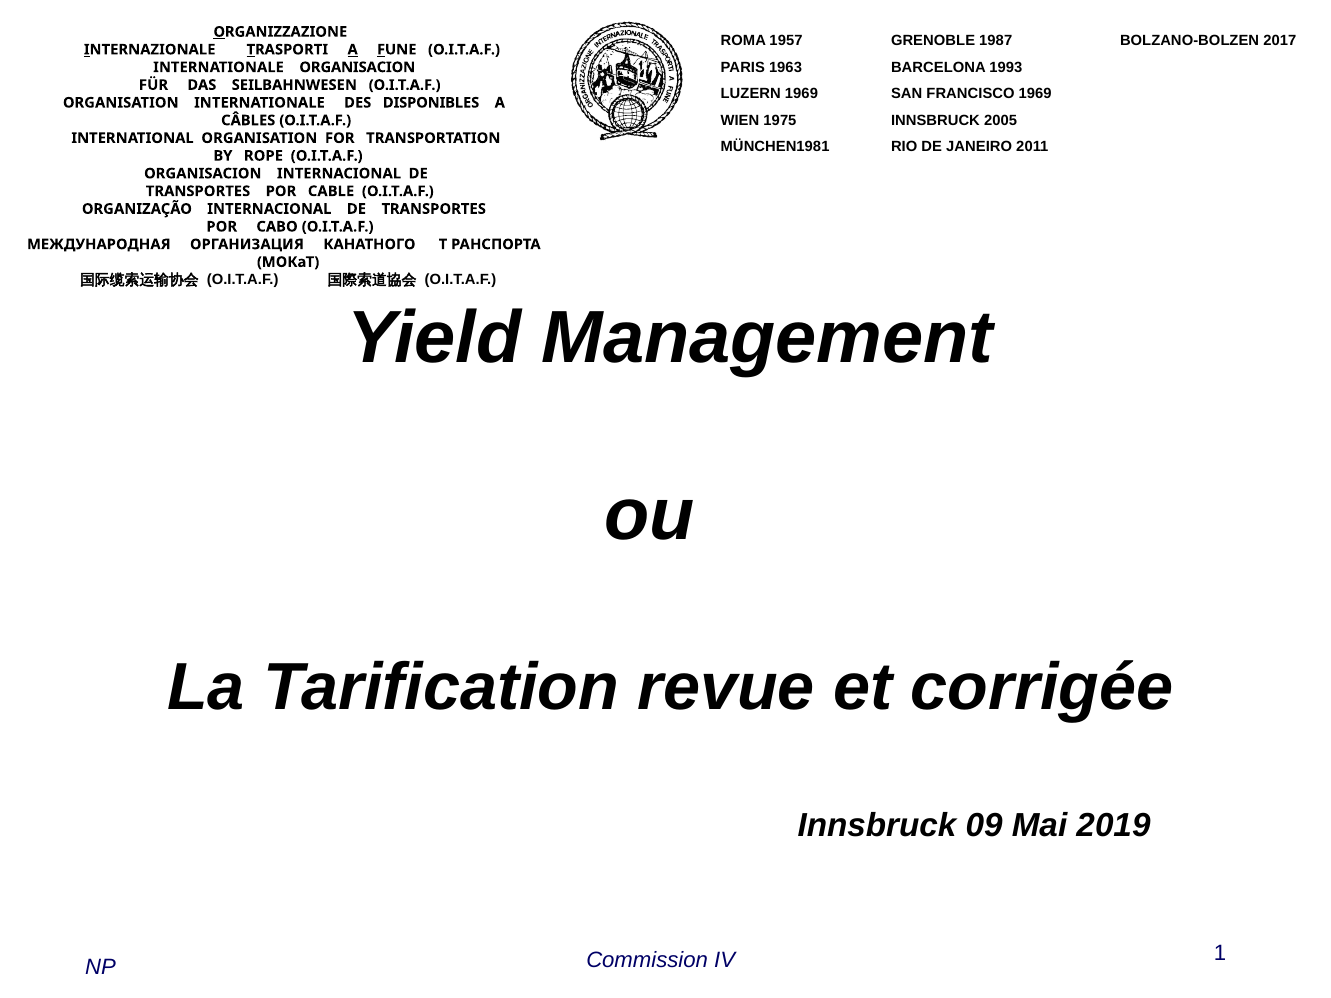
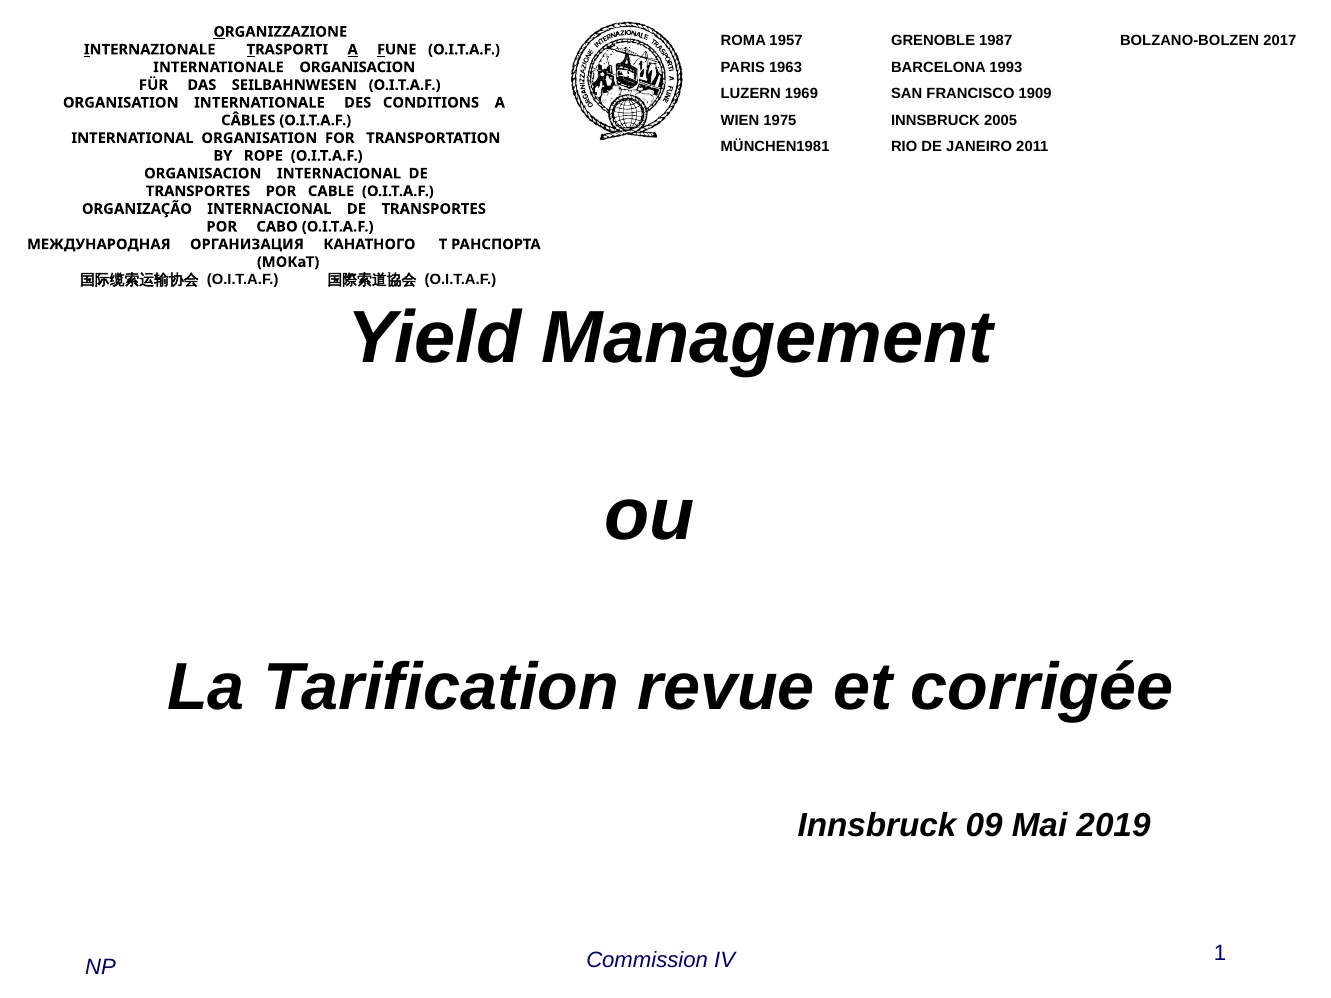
FRANCISCO 1969: 1969 -> 1909 (1035, 94)
DISPONIBLES: DISPONIBLES -> CONDITIONS (431, 103)
